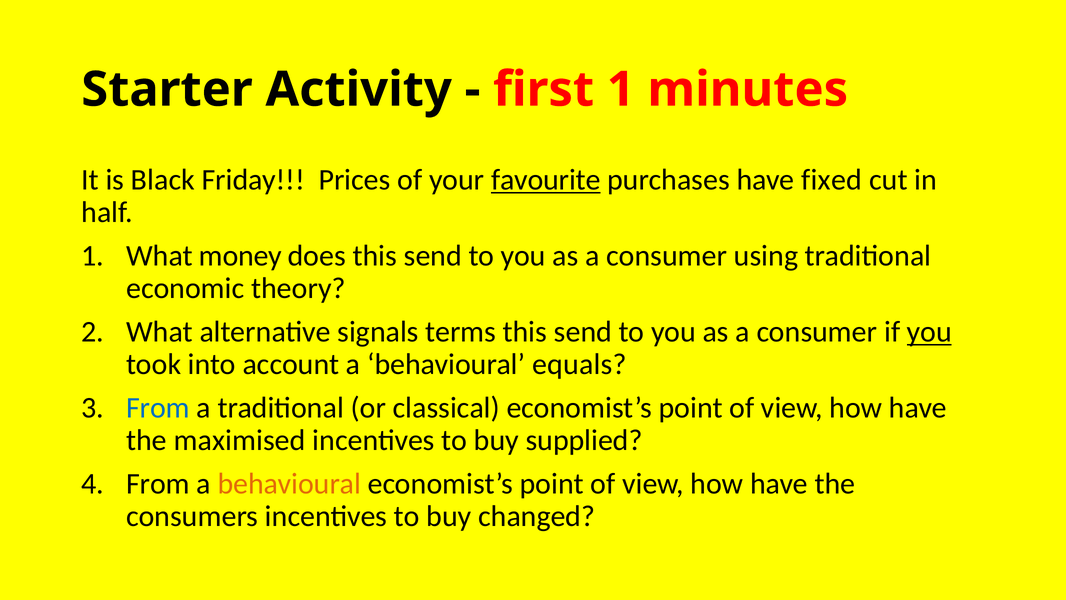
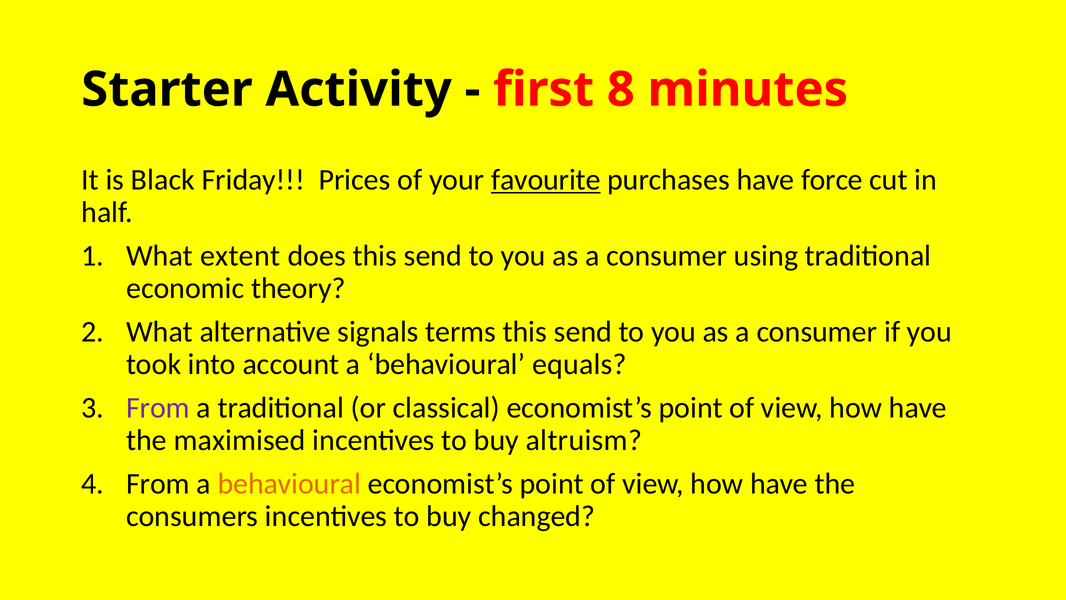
first 1: 1 -> 8 (621, 90)
fixed: fixed -> force (832, 180)
money: money -> extent (240, 256)
you underline: present -> none (929, 332)
From colour: blue -> purple (158, 408)
supplied: supplied -> altruism (584, 440)
